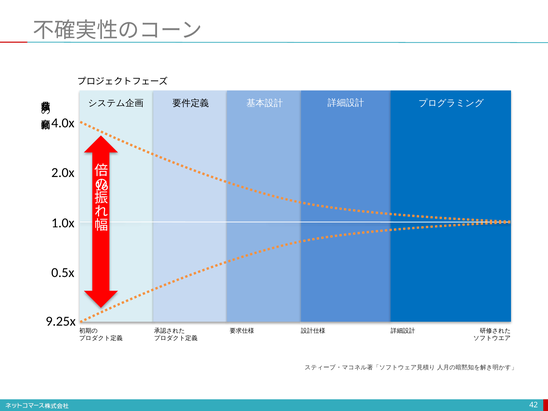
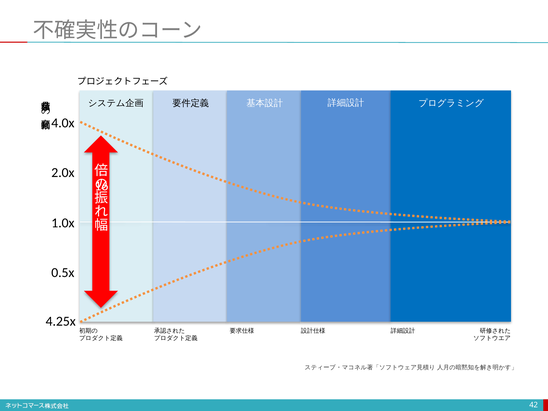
9.25x: 9.25x -> 4.25x (61, 321)
